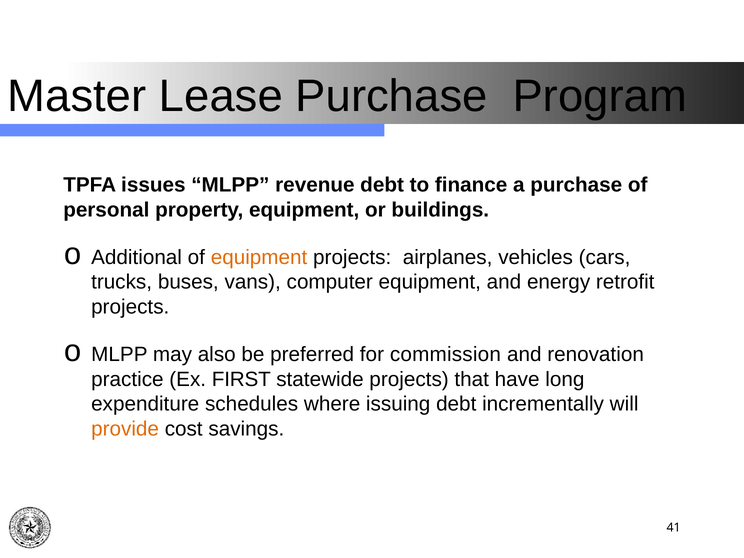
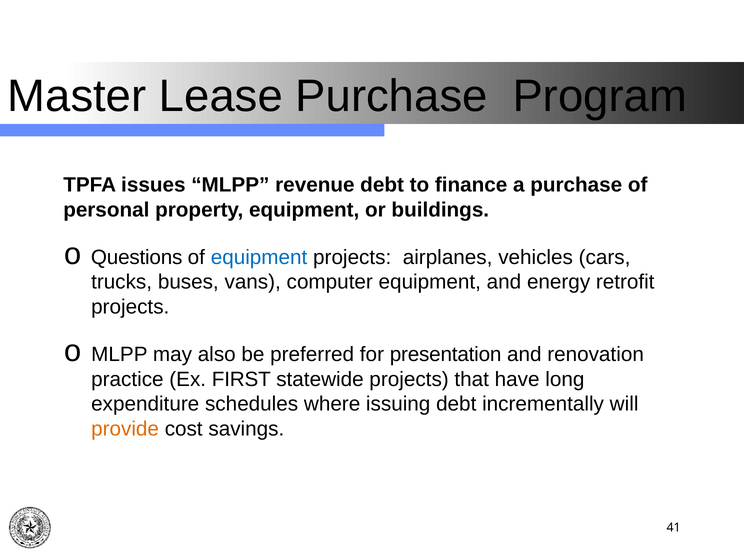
Additional: Additional -> Questions (137, 257)
equipment colour: orange -> blue (259, 257)
commission: commission -> presentation (446, 355)
